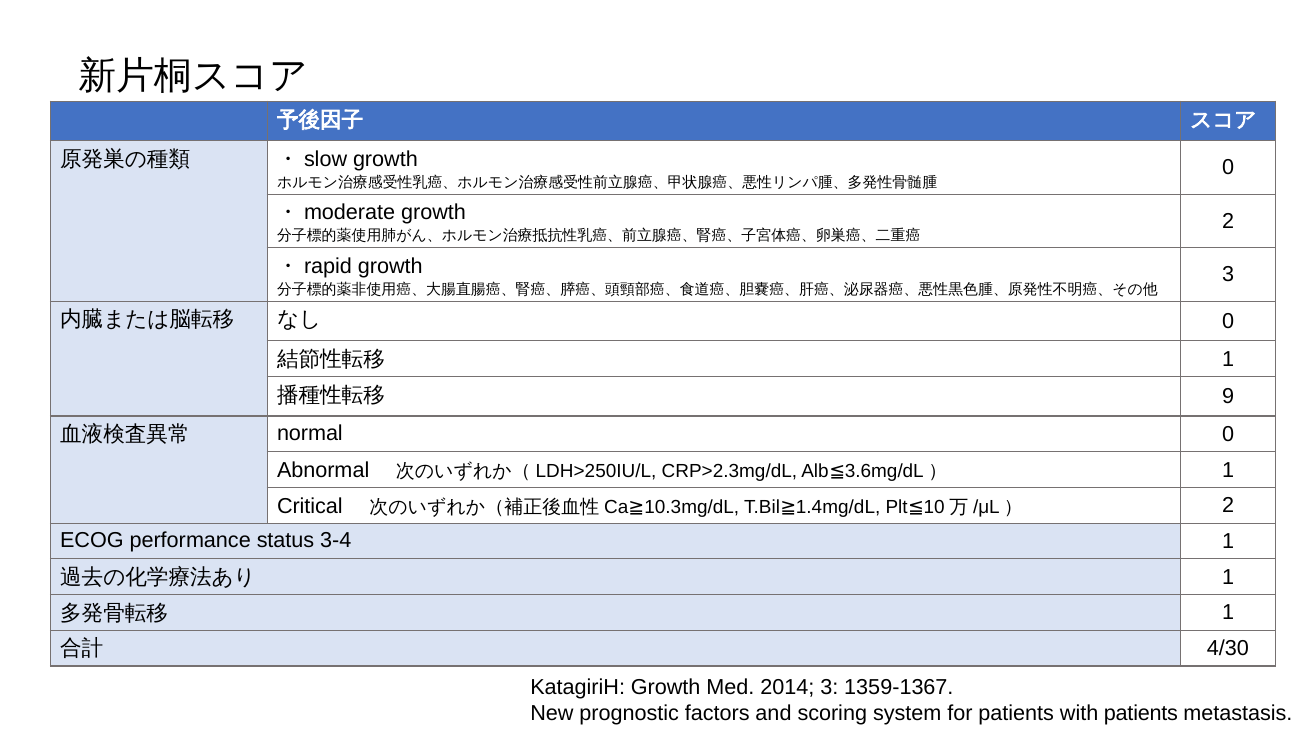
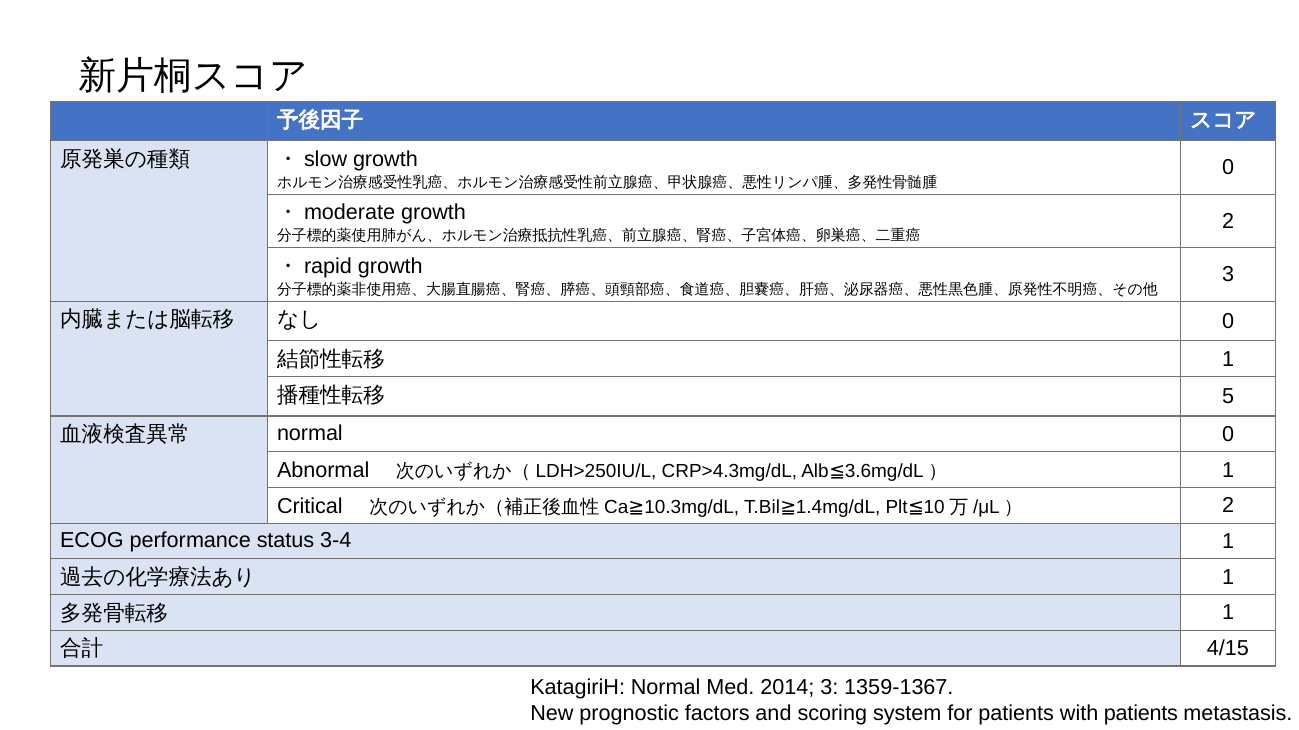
9: 9 -> 5 (1228, 397)
CRP>2.3mg/dL: CRP>2.3mg/dL -> CRP>4.3mg/dL (729, 472)
4/30: 4/30 -> 4/15 (1228, 649)
KatagiriH Growth: Growth -> Normal (666, 688)
